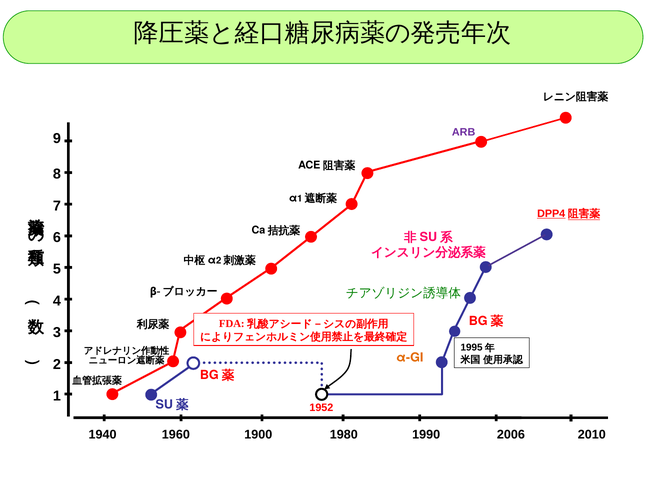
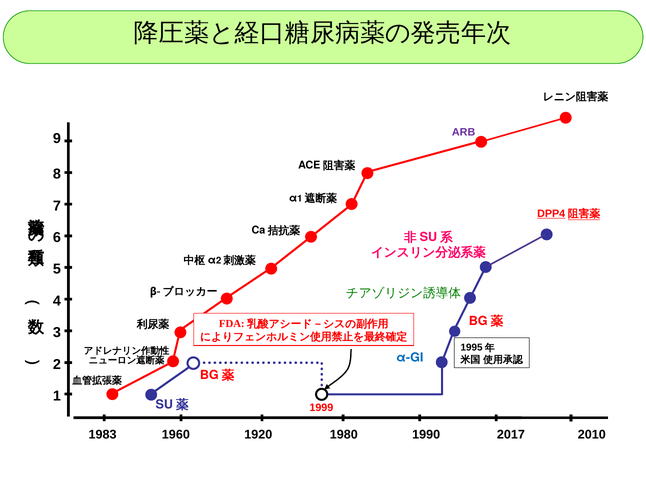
α-GI colour: orange -> blue (410, 358)
1952: 1952 -> 1999 (321, 408)
1940: 1940 -> 1983 (103, 435)
1900: 1900 -> 1920 (258, 435)
2006: 2006 -> 2017 (511, 435)
